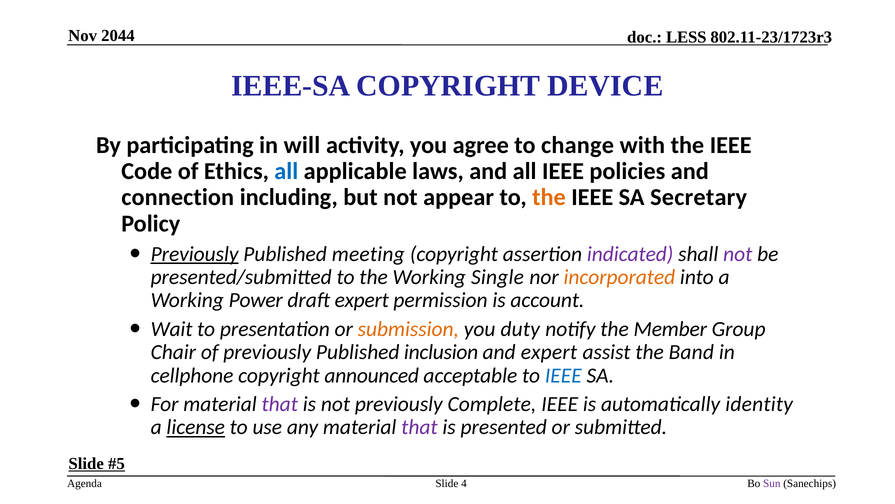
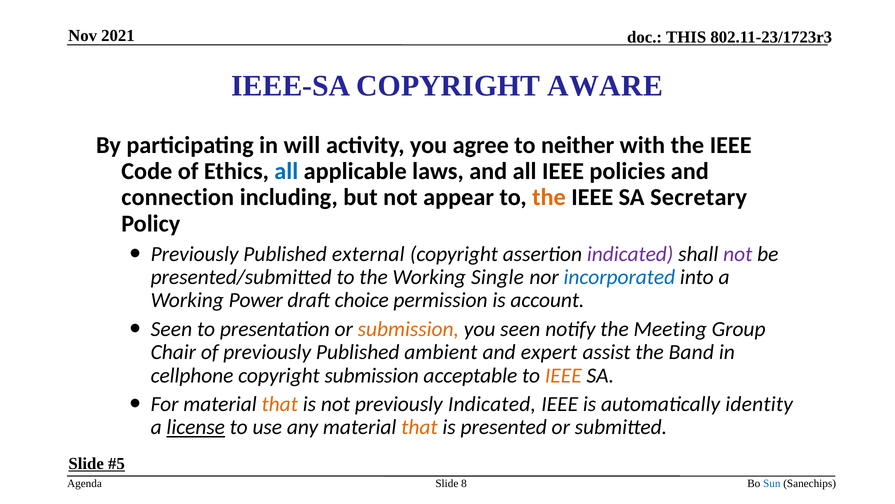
2044: 2044 -> 2021 (118, 36)
LESS: LESS -> THIS (686, 37)
DEVICE: DEVICE -> AWARE (605, 86)
change: change -> neither (578, 145)
Previously underline: present -> none (195, 254)
meeting: meeting -> external (368, 254)
incorporated colour: orange -> blue (619, 277)
draft expert: expert -> choice (362, 300)
Wait: Wait -> Seen (171, 329)
you duty: duty -> seen (520, 329)
Member: Member -> Meeting (670, 329)
inclusion: inclusion -> ambient (441, 352)
copyright announced: announced -> submission (372, 375)
IEEE colour: blue -> orange (563, 375)
that colour: purple -> orange (280, 404)
previously Complete: Complete -> Indicated (492, 404)
that colour: purple -> orange (419, 427)
4: 4 -> 8 (464, 483)
Sun colour: purple -> blue (772, 483)
